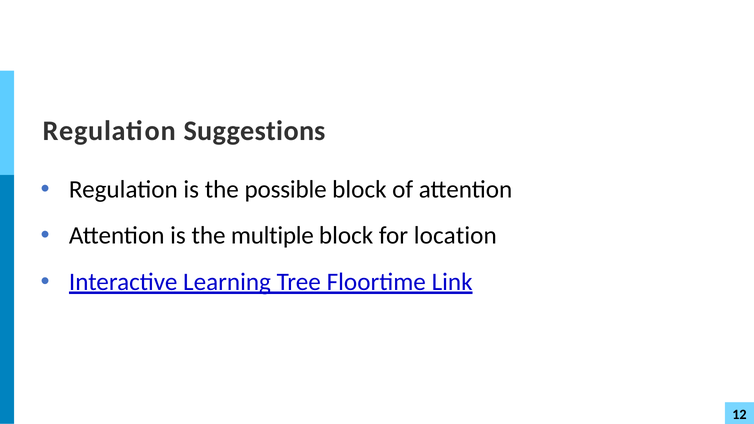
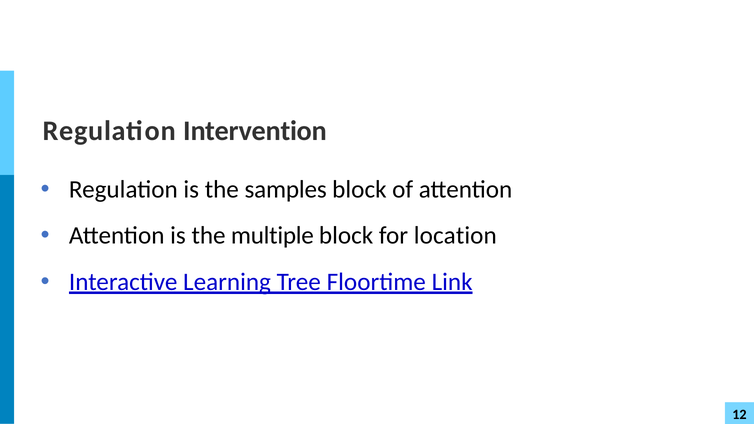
Suggestions: Suggestions -> Intervention (255, 131)
possible: possible -> samples (286, 190)
